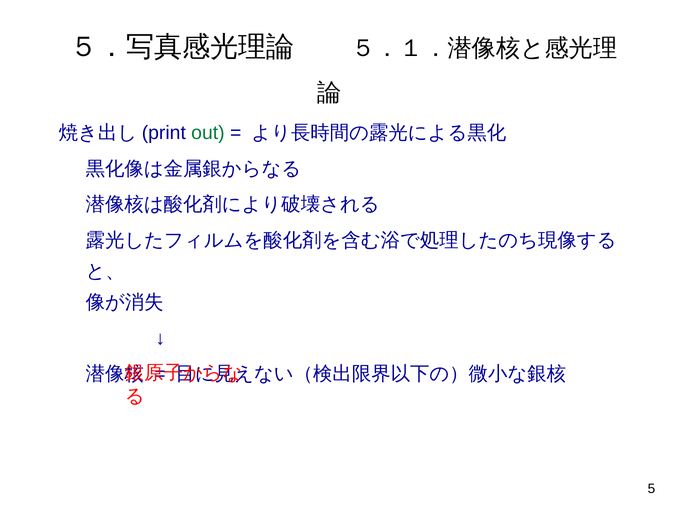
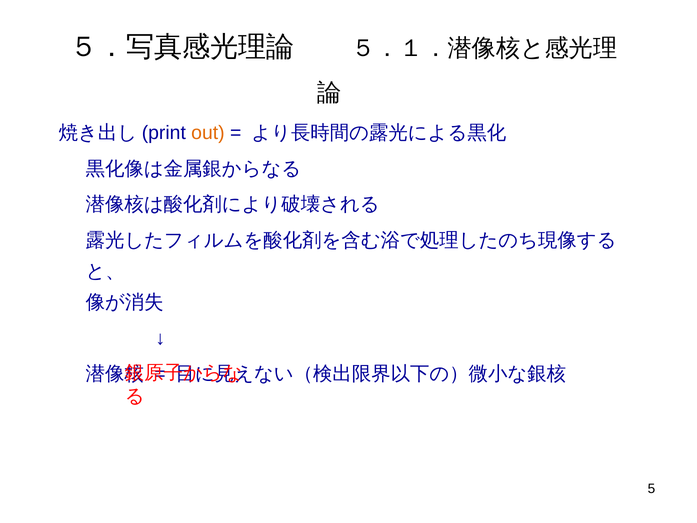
out colour: green -> orange (208, 133)
